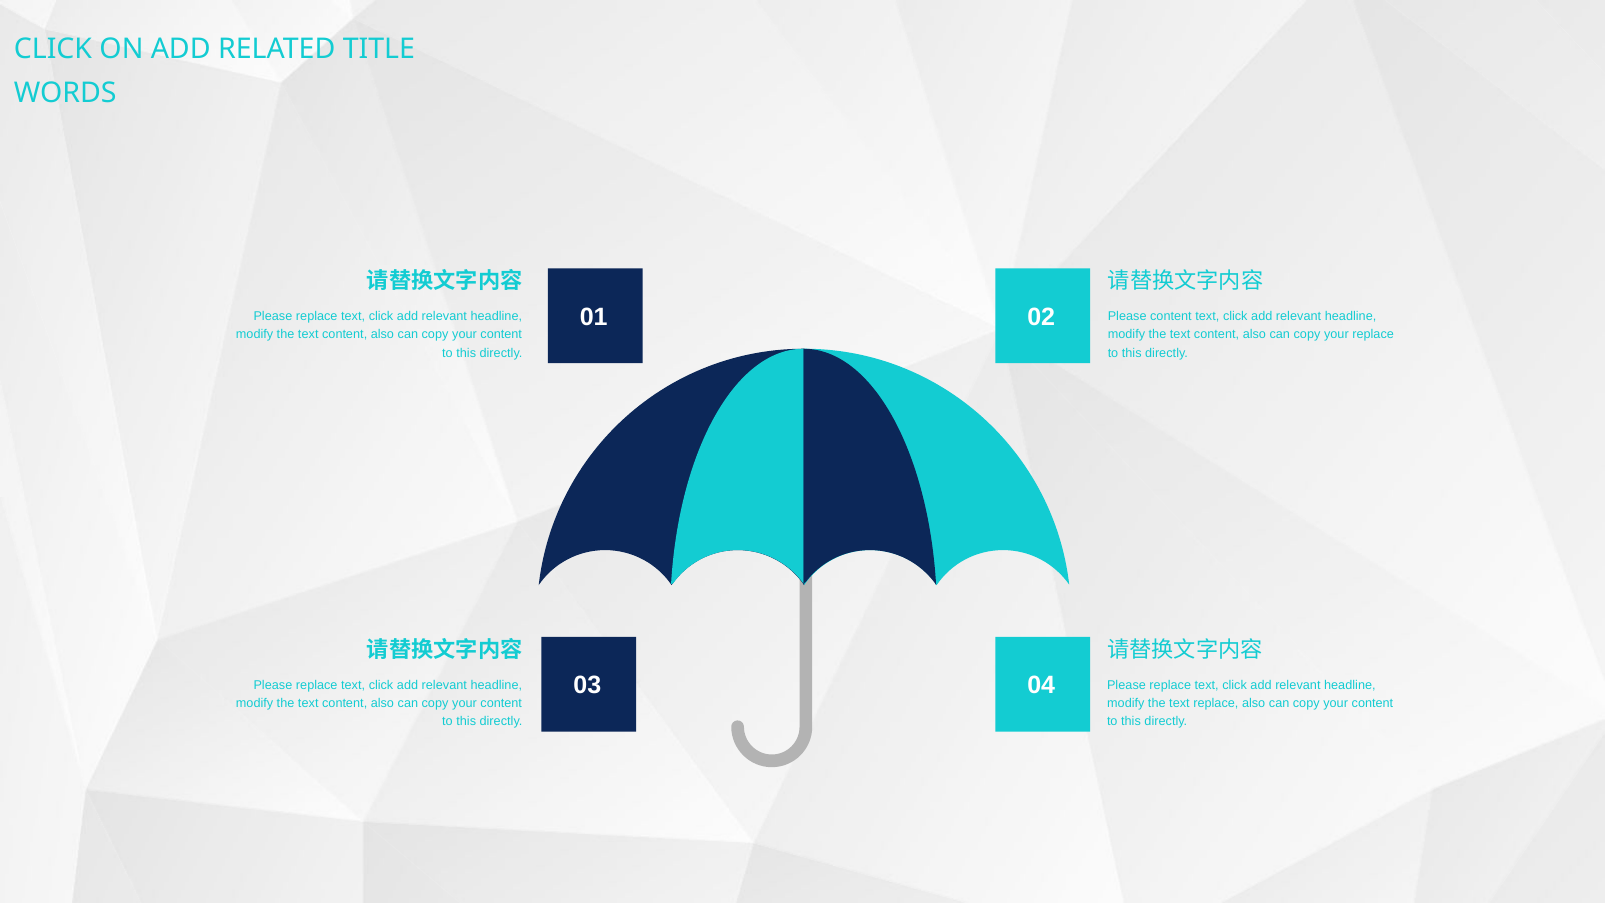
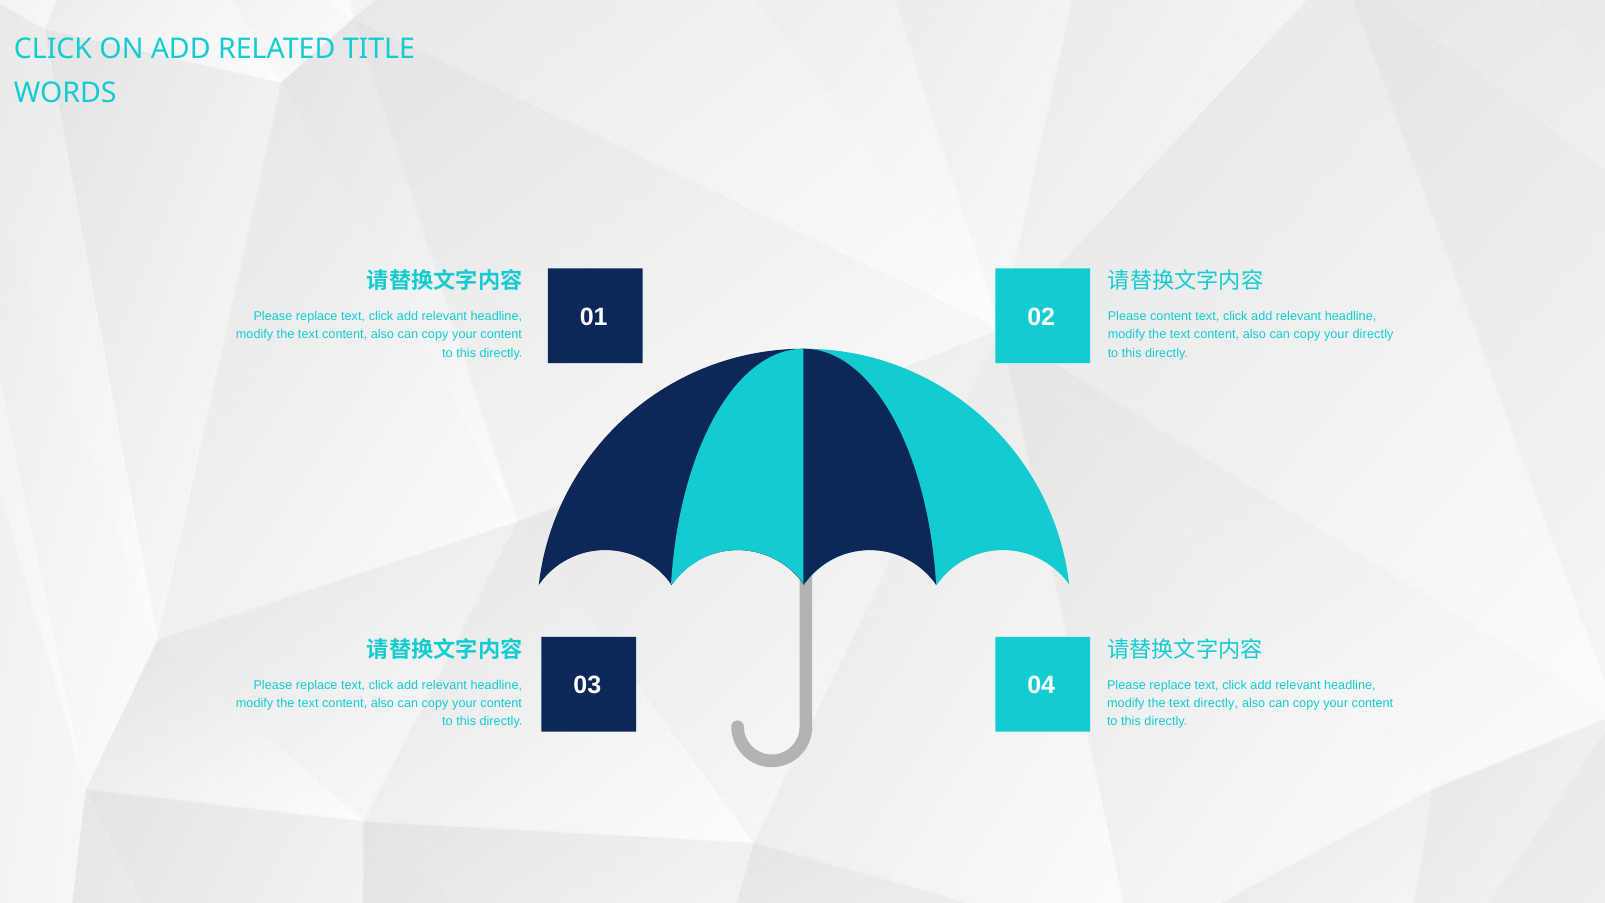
your replace: replace -> directly (1373, 335)
text replace: replace -> directly (1216, 703)
